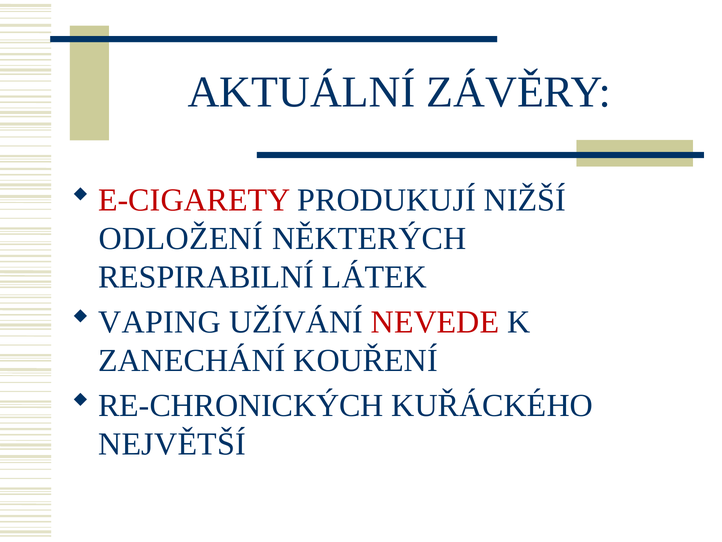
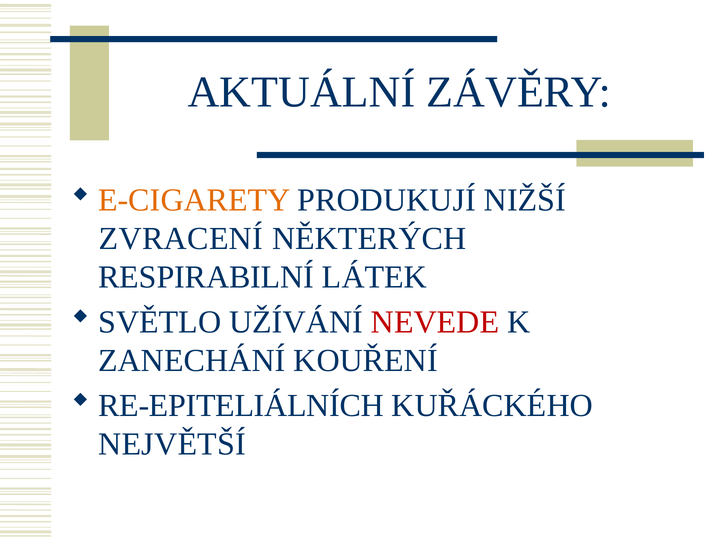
E-CIGARETY colour: red -> orange (194, 200)
ODLOŽENÍ: ODLOŽENÍ -> ZVRACENÍ (181, 238)
VAPING: VAPING -> SVĚTLO (160, 322)
RE-CHRONICKÝCH: RE-CHRONICKÝCH -> RE-EPITELIÁLNÍCH (241, 405)
